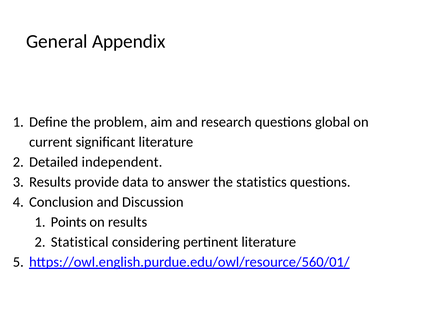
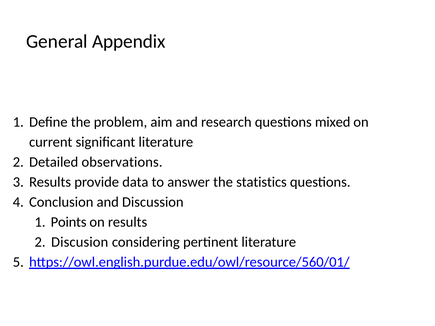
global: global -> mixed (333, 122)
independent: independent -> observations (122, 162)
Statistical: Statistical -> Discusion (80, 242)
